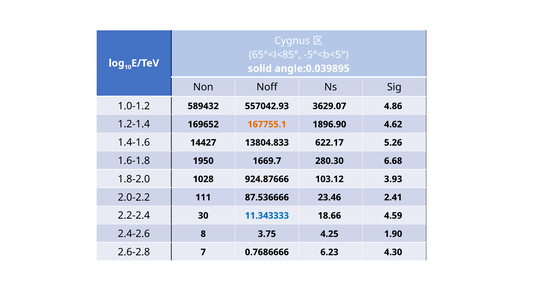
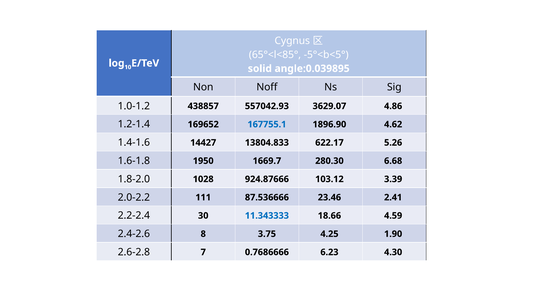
589432: 589432 -> 438857 (203, 106)
167755.1 colour: orange -> blue (267, 124)
3.93: 3.93 -> 3.39 (393, 179)
